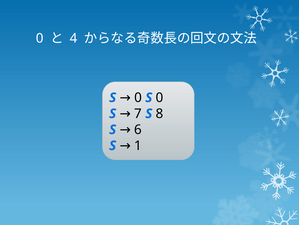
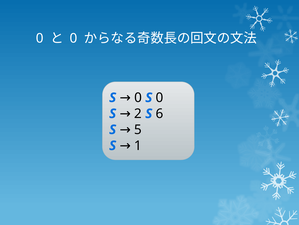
4: 4 -> 0 (73, 38)
8: 8 -> 6 (160, 113)
7: 7 -> 2 (138, 113)
6: 6 -> 5 (138, 129)
